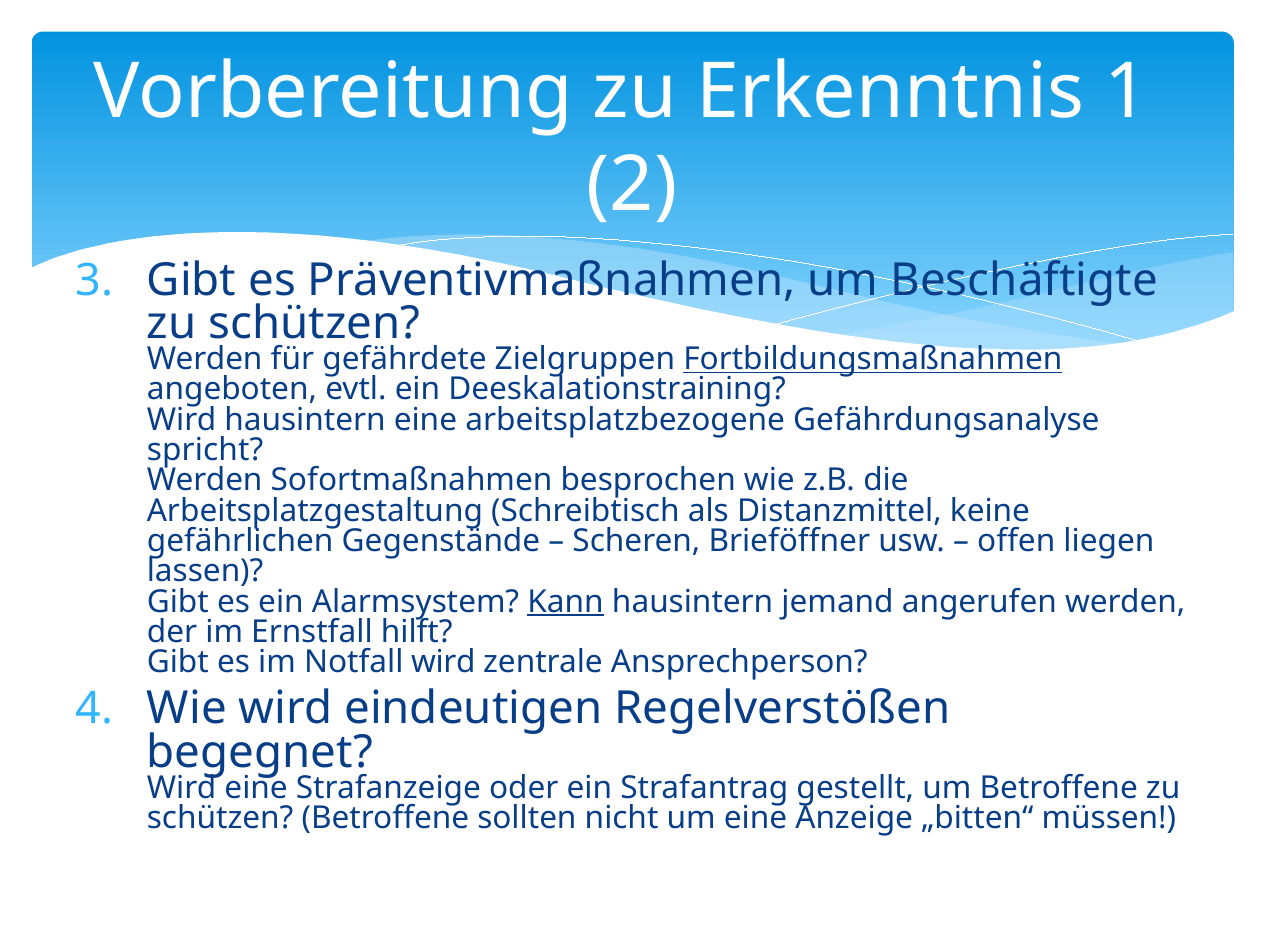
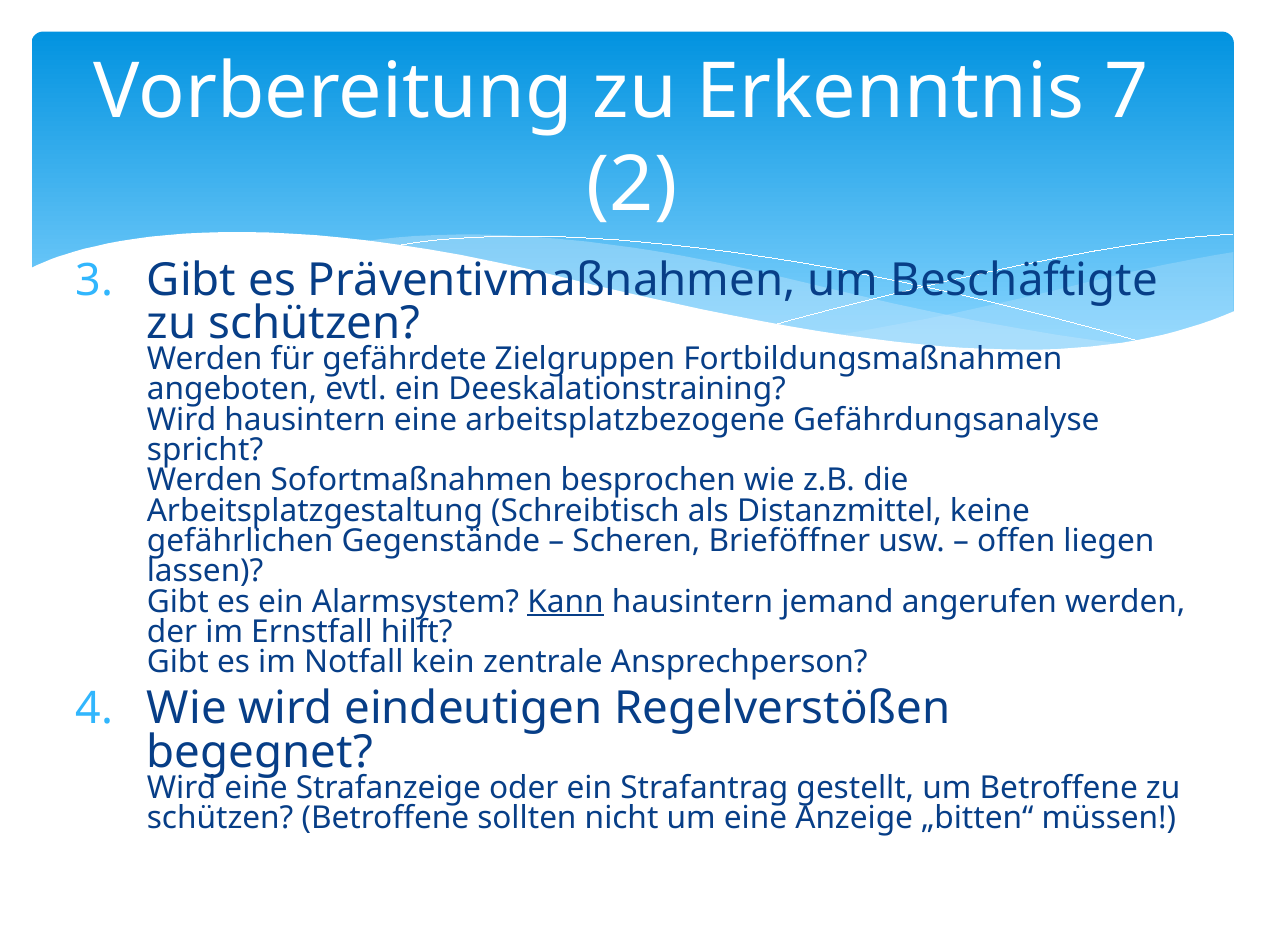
1: 1 -> 7 (1127, 92)
Fortbildungsmaßnahmen underline: present -> none (873, 359)
Notfall wird: wird -> kein (443, 662)
